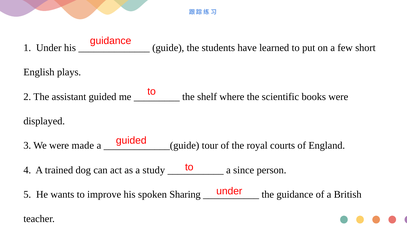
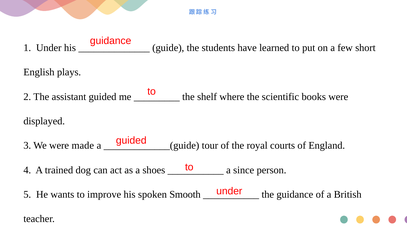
study: study -> shoes (154, 170)
Sharing: Sharing -> Smooth (185, 194)
